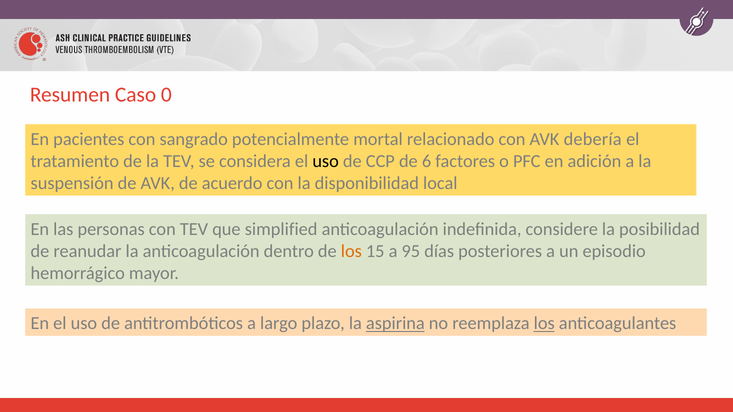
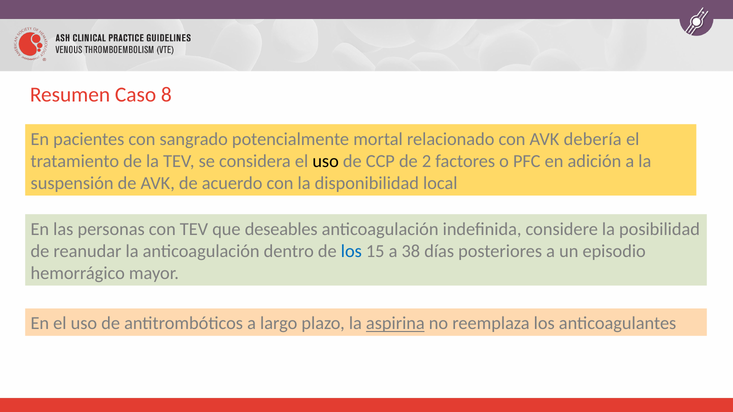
0: 0 -> 8 (166, 95)
6: 6 -> 2 (427, 161)
simplified: simplified -> deseables (281, 229)
los colour: orange -> blue (351, 251)
95: 95 -> 38 (411, 251)
los underline: present -> none (544, 324)
